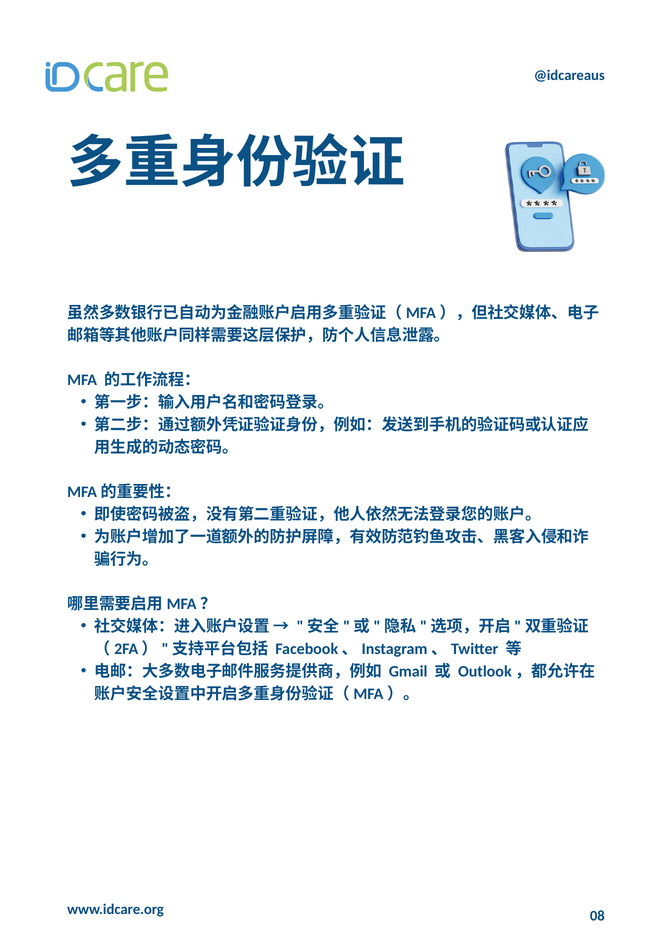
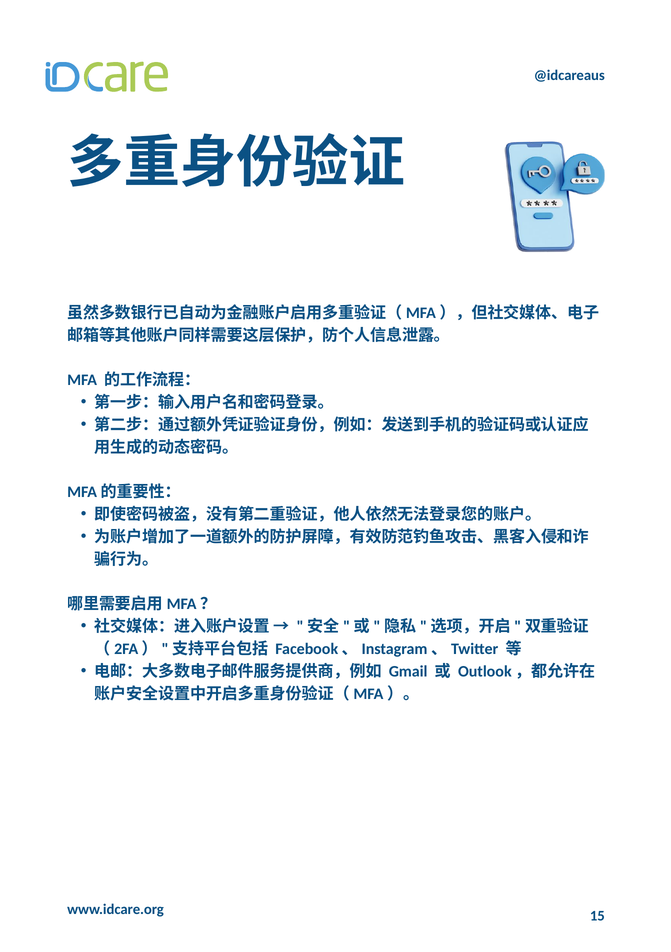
08: 08 -> 15 (597, 917)
